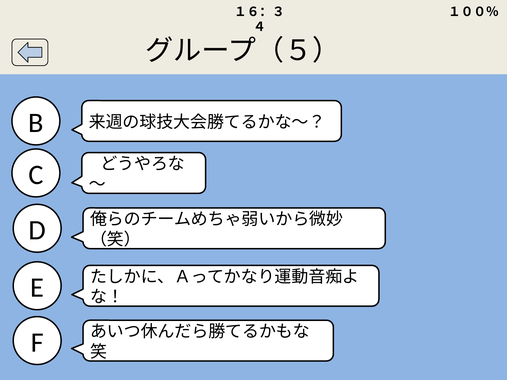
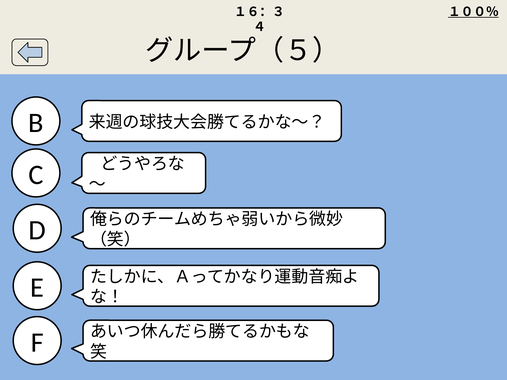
１００％ underline: none -> present (473, 12)
